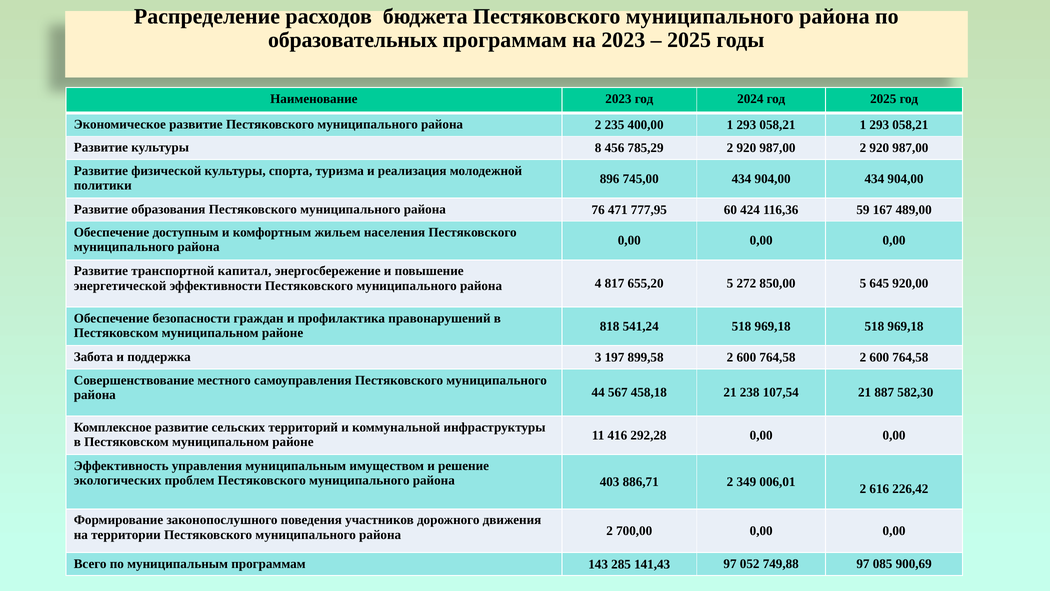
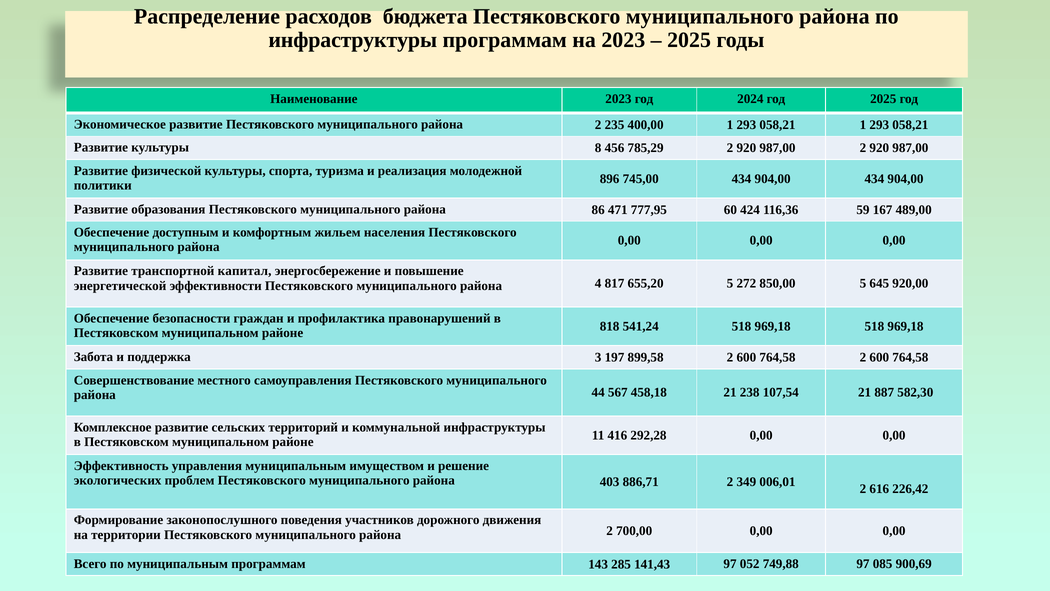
образовательных: образовательных -> инфраструктуры (353, 40)
76: 76 -> 86 (598, 210)
